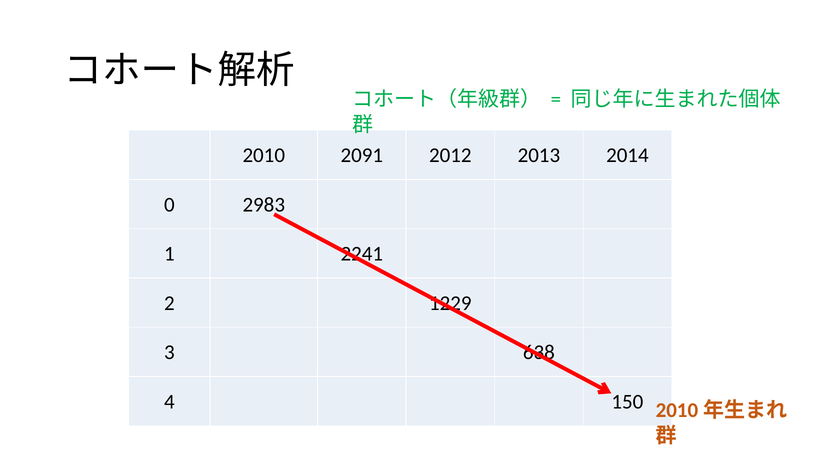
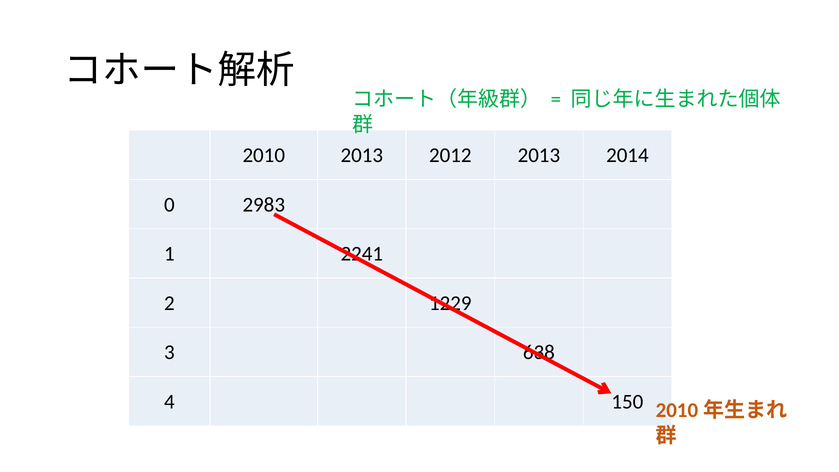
2010 2091: 2091 -> 2013 (362, 155)
